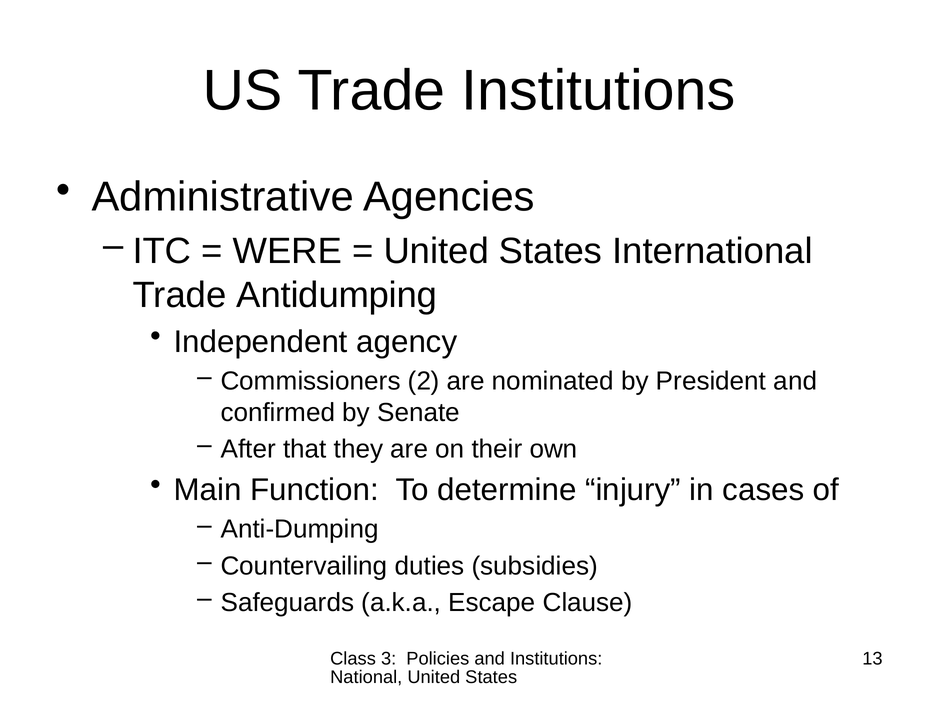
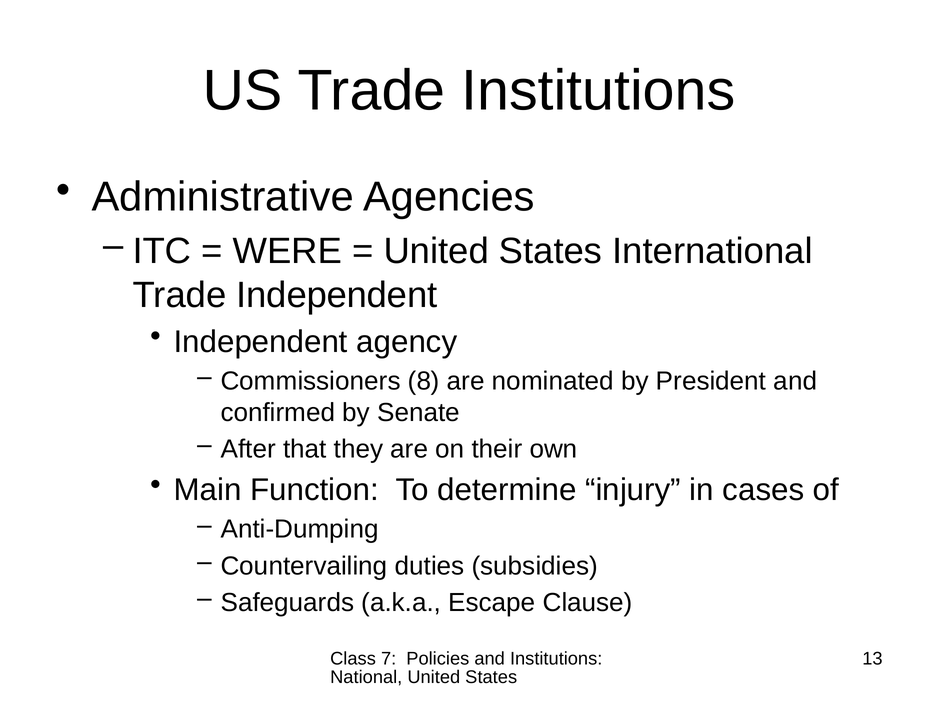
Trade Antidumping: Antidumping -> Independent (337, 295)
2: 2 -> 8 (424, 381)
3: 3 -> 7 (389, 658)
